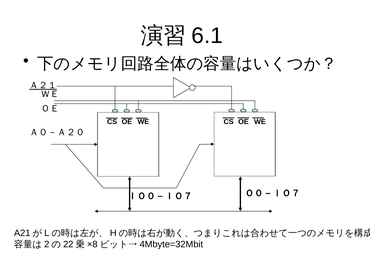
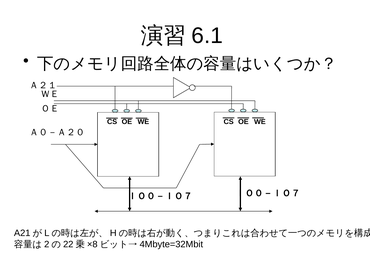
Ａ２１ underline: present -> none (43, 86)
